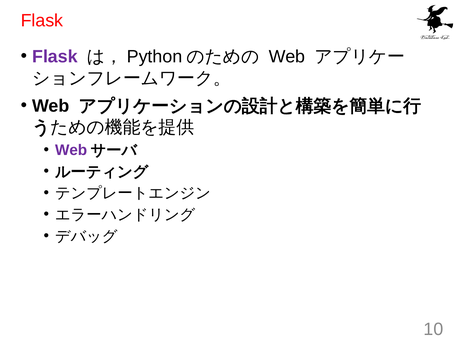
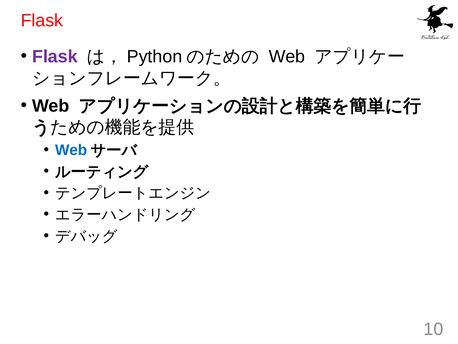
Web colour: purple -> blue (71, 150)
